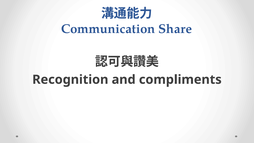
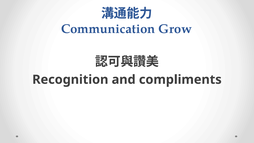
Share: Share -> Grow (175, 29)
